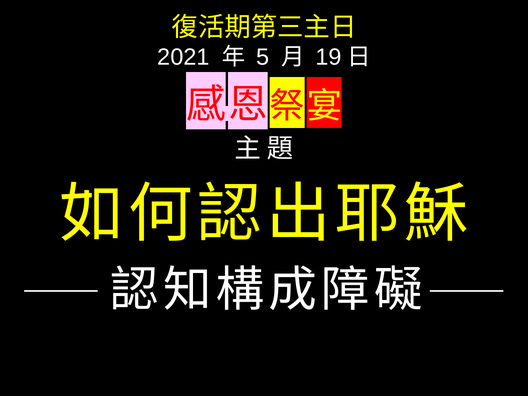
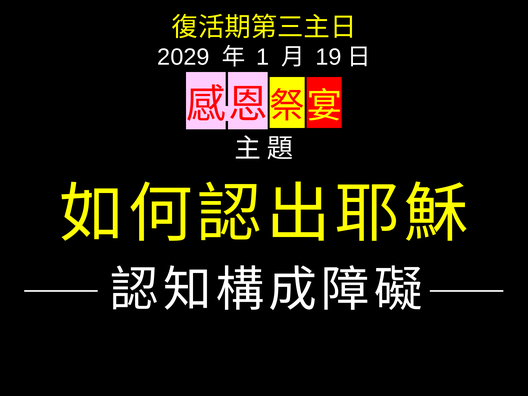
2021: 2021 -> 2029 (183, 57)
5: 5 -> 1 (263, 57)
